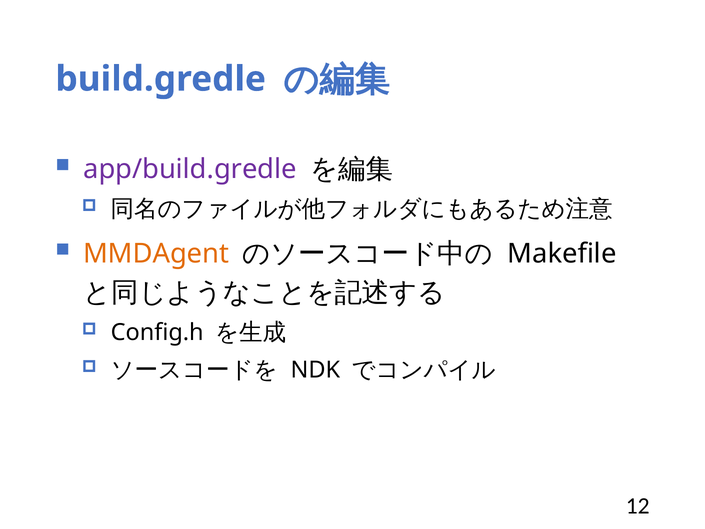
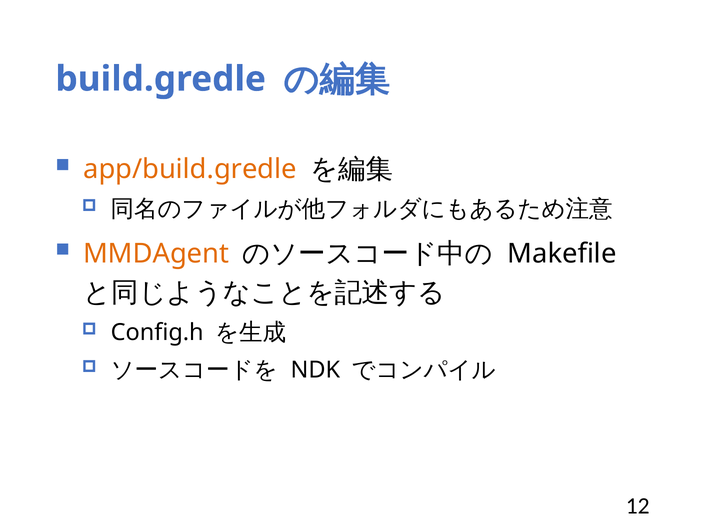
app/build.gredle colour: purple -> orange (190, 169)
